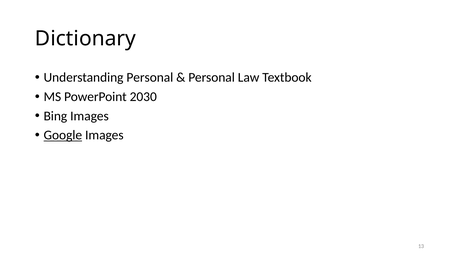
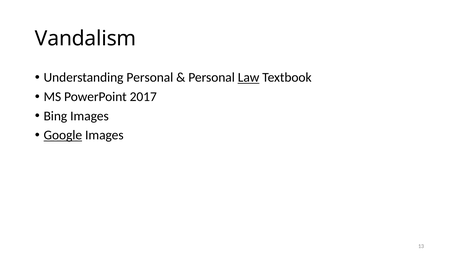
Dictionary: Dictionary -> Vandalism (86, 39)
Law underline: none -> present (249, 78)
2030: 2030 -> 2017 (143, 97)
